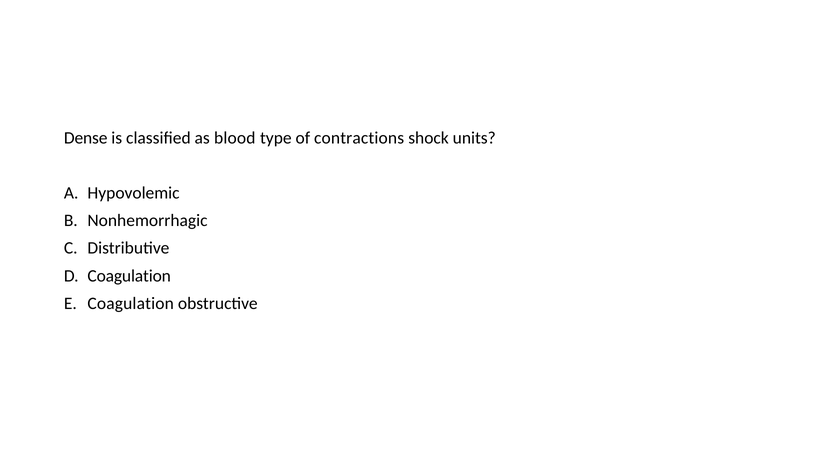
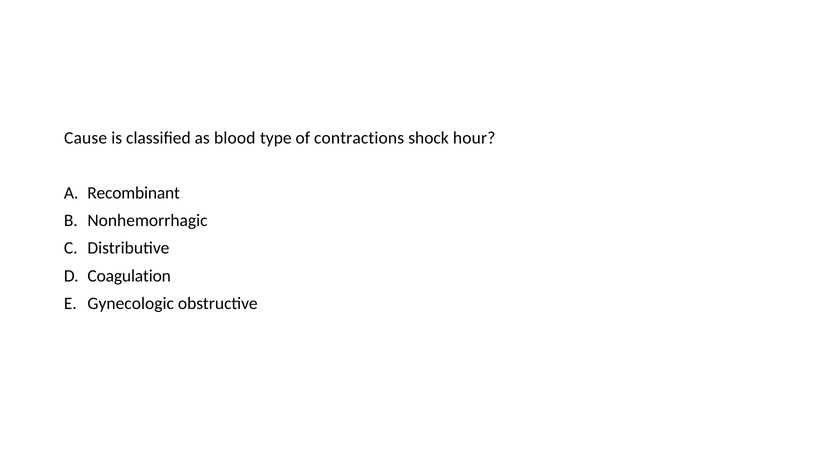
Dense: Dense -> Cause (86, 138)
units: units -> hour (474, 138)
Hypovolemic: Hypovolemic -> Recombinant (134, 193)
Coagulation: Coagulation -> Gynecologic (131, 304)
